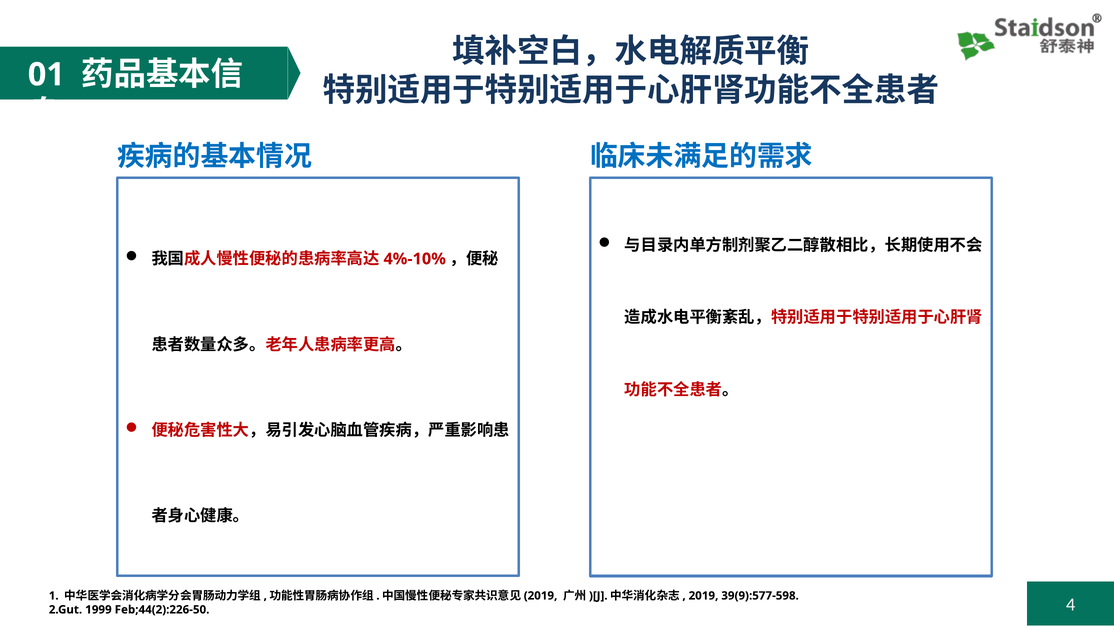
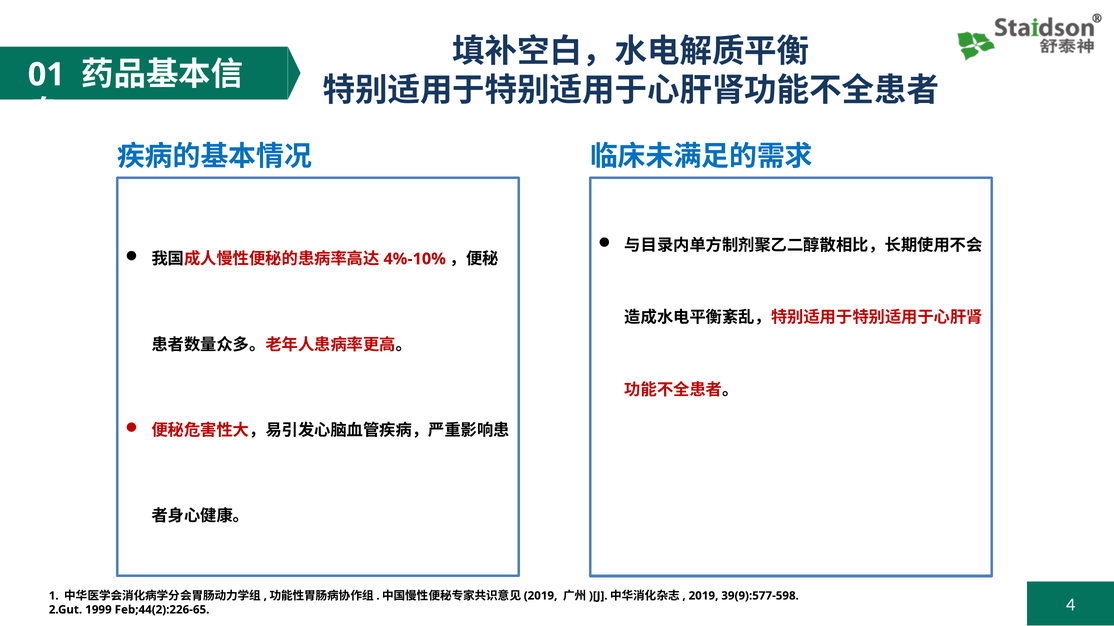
Feb;44(2):226-50: Feb;44(2):226-50 -> Feb;44(2):226-65 (162, 610)
